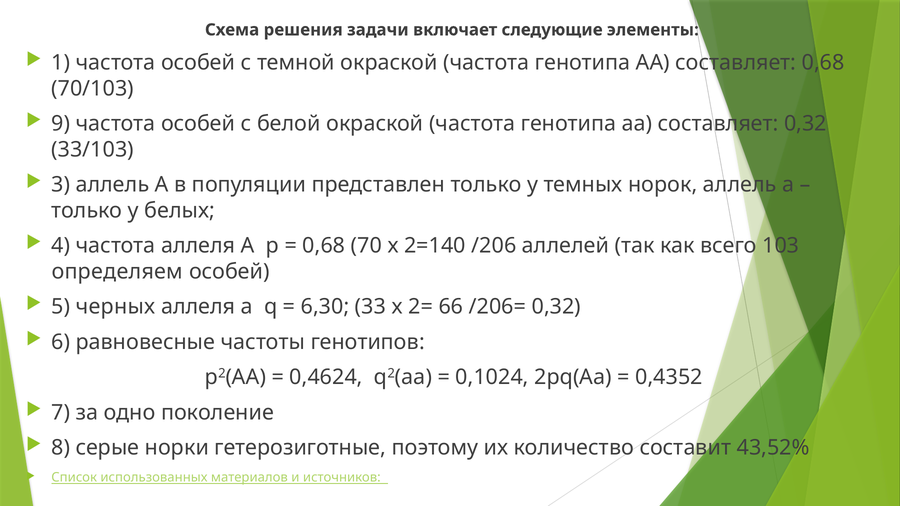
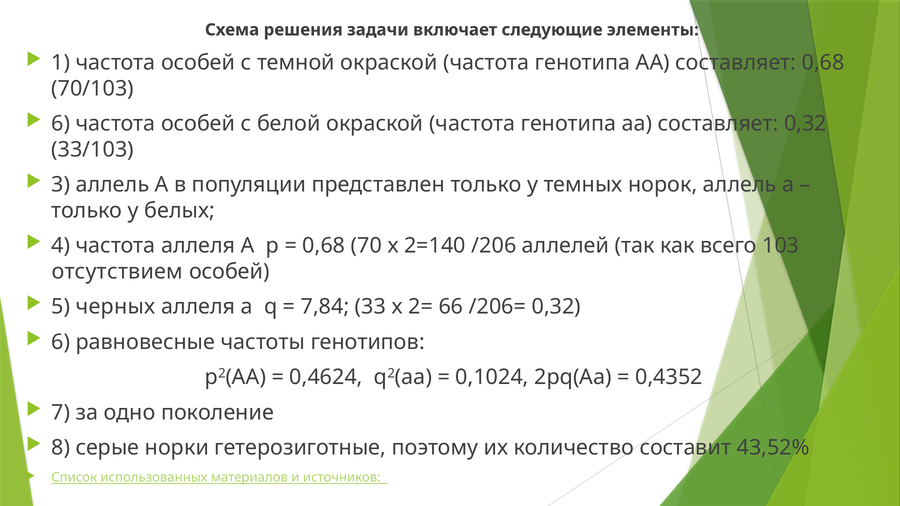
9: 9 -> 6 (61, 124)
определяем: определяем -> отсутствием (117, 272)
6,30: 6,30 -> 7,84 (325, 307)
